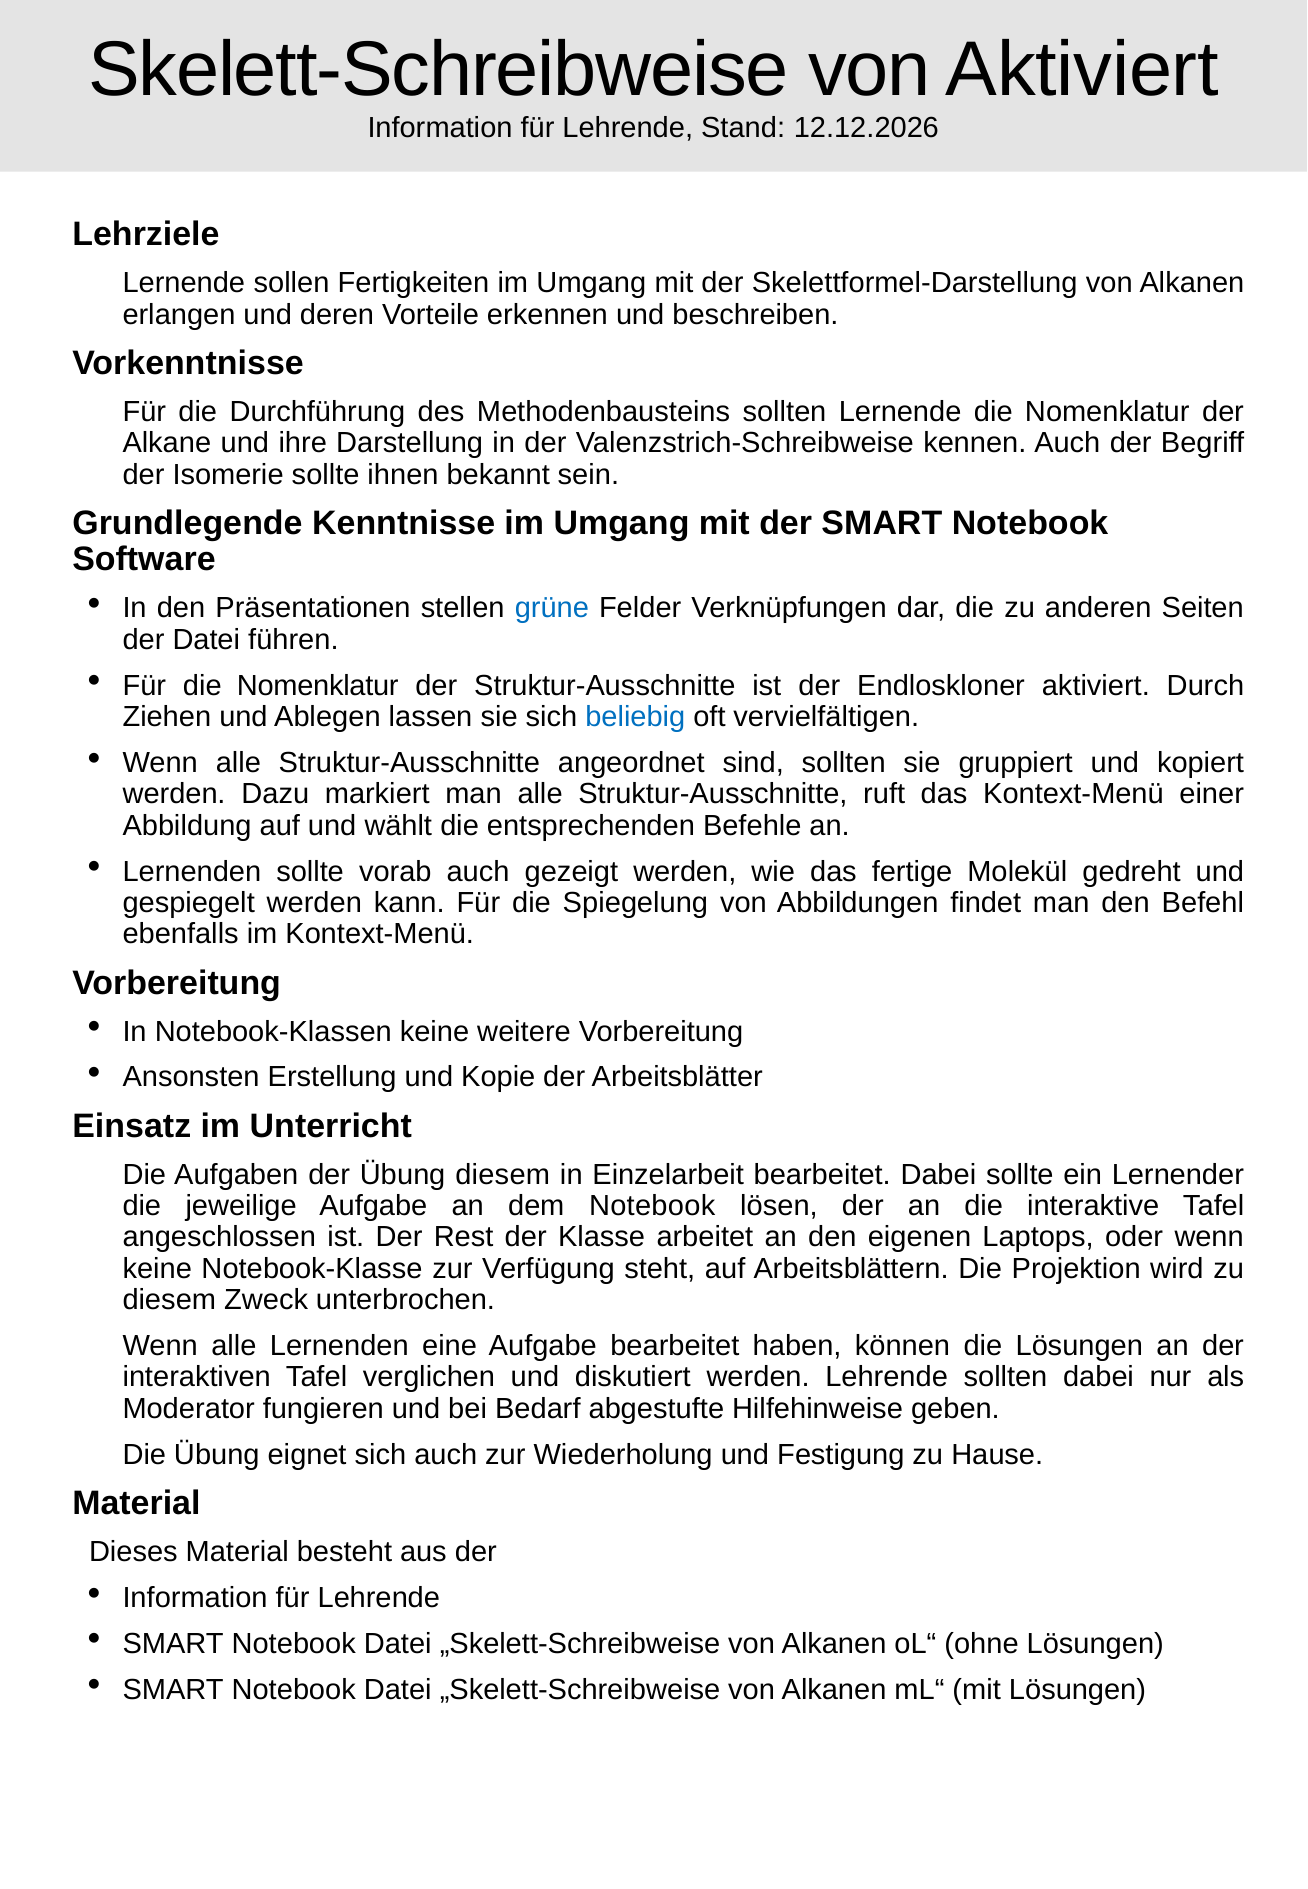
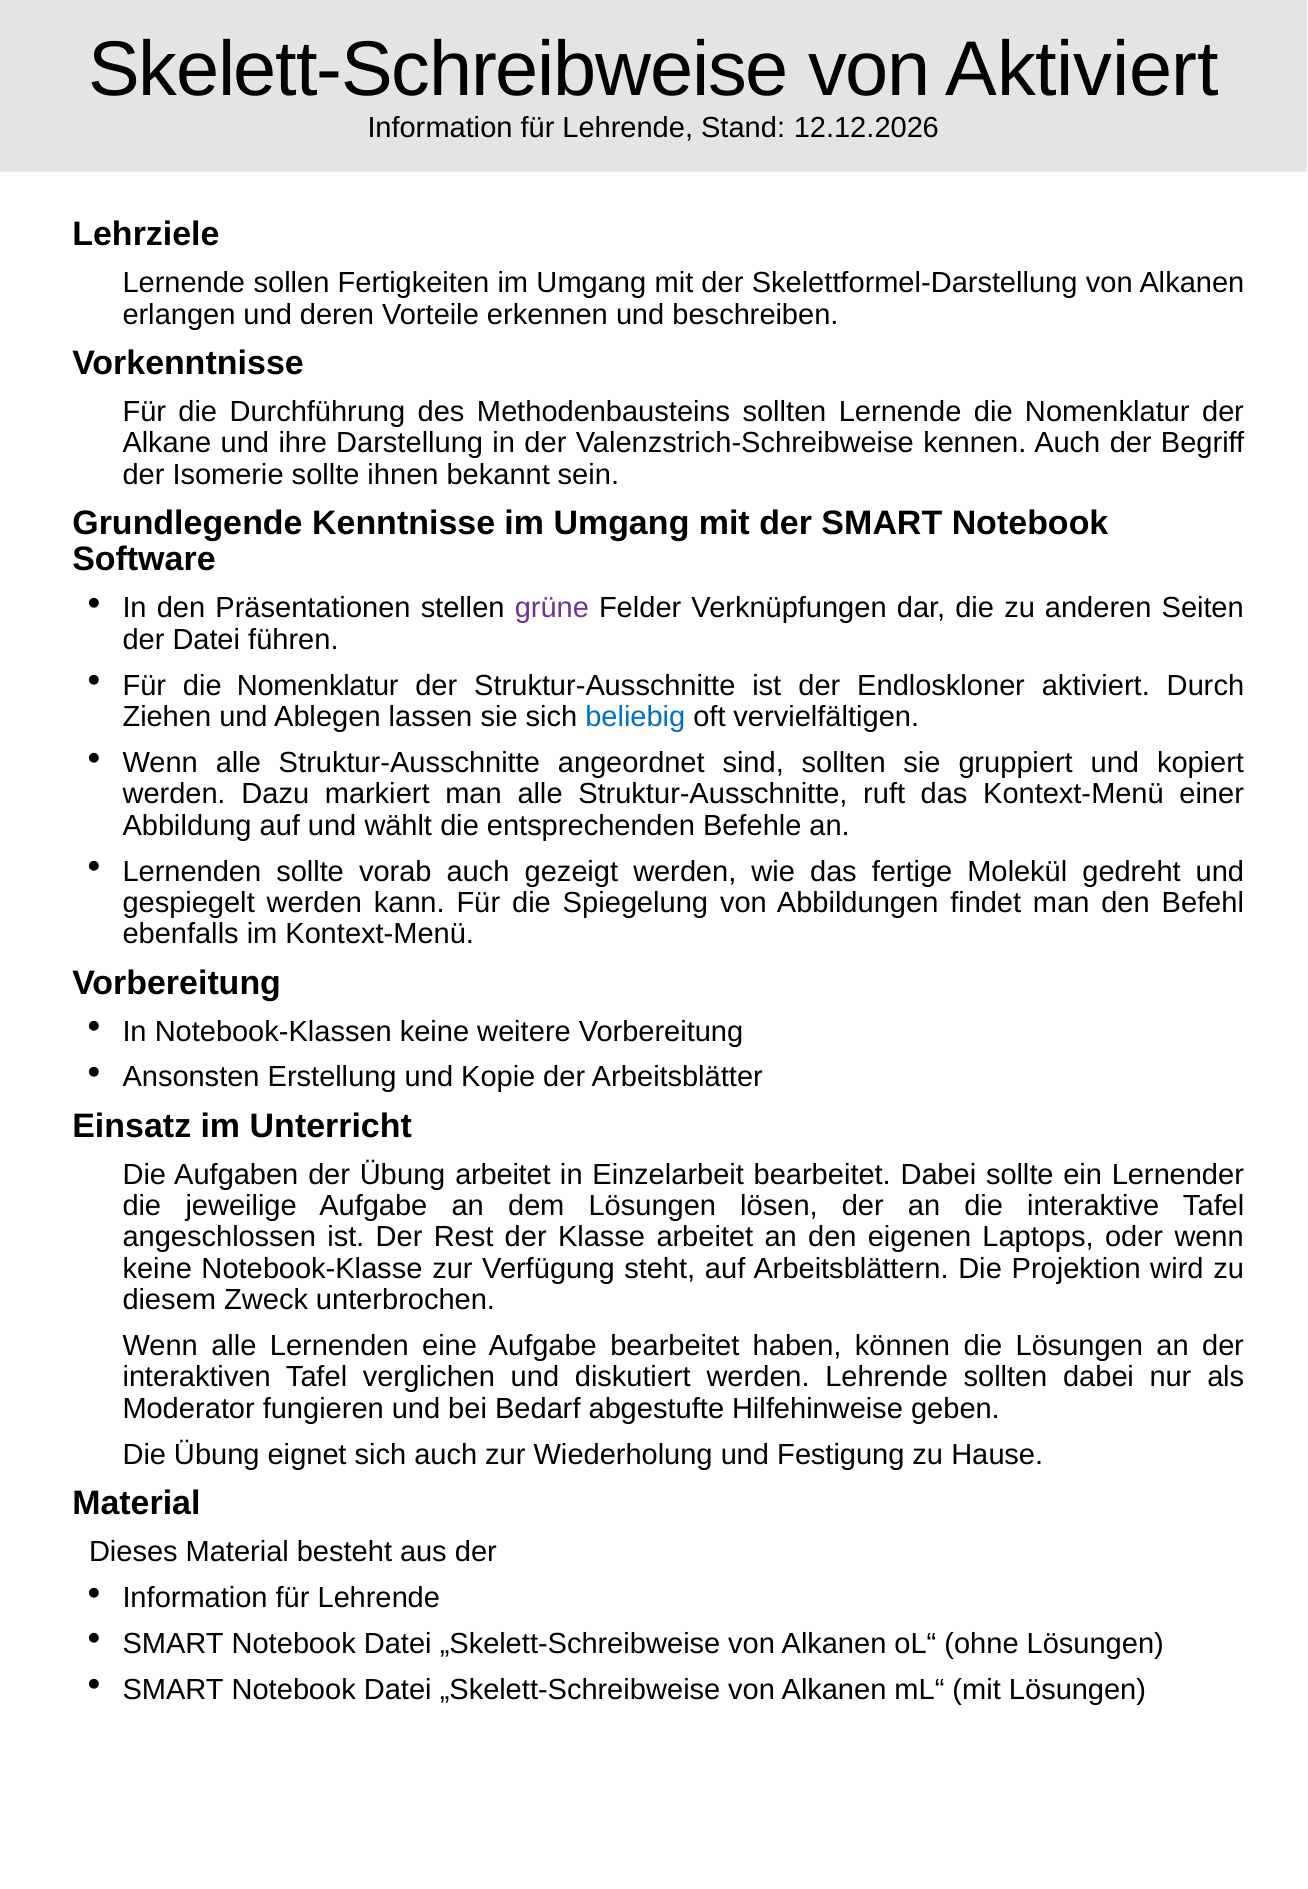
grüne colour: blue -> purple (552, 608)
Übung diesem: diesem -> arbeitet (503, 1175)
dem Notebook: Notebook -> Lösungen (652, 1206)
